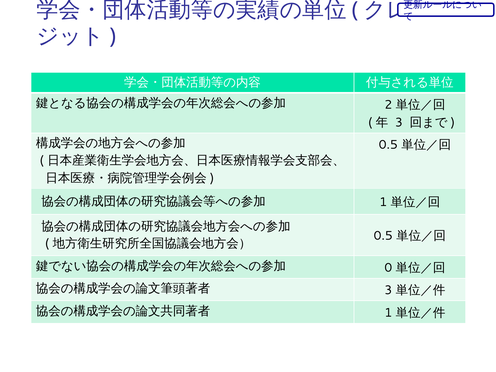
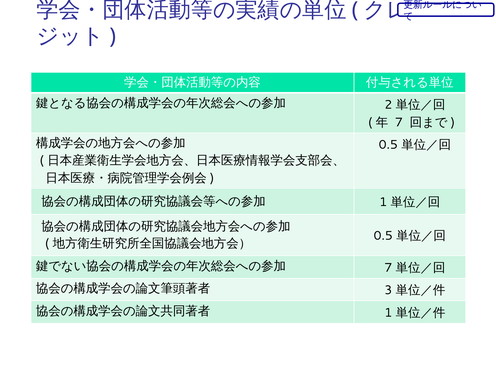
3: 3 -> 7 (399, 122)
0: 0 -> 7 (388, 268)
